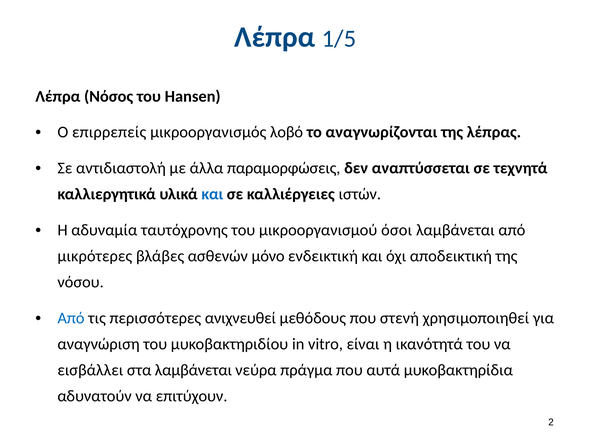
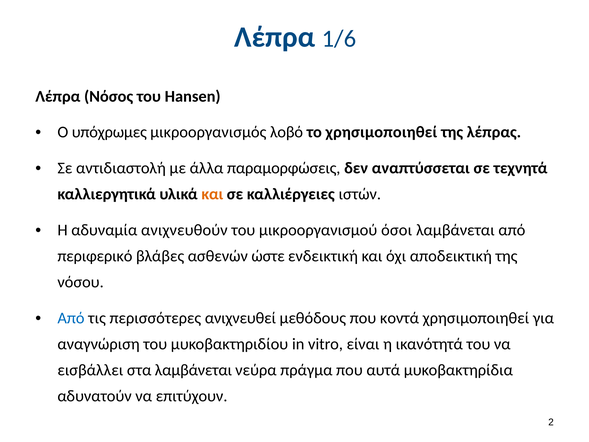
1/5: 1/5 -> 1/6 (339, 39)
επιρρεπείς: επιρρεπείς -> υπόχρωμες (109, 132)
το αναγνωρίζονται: αναγνωρίζονται -> χρησιμοποιηθεί (381, 132)
και colour: blue -> orange (212, 194)
ταυτόχρονης: ταυτόχρονης -> ανιχνευθούν (184, 230)
μικρότερες: μικρότερες -> περιφερικό (95, 256)
μόνο: μόνο -> ώστε (268, 256)
στενή: στενή -> κοντά (399, 318)
